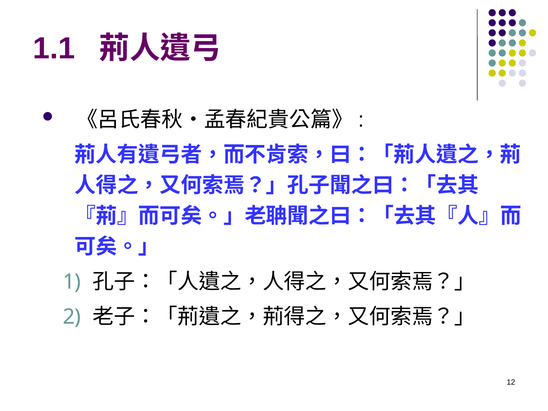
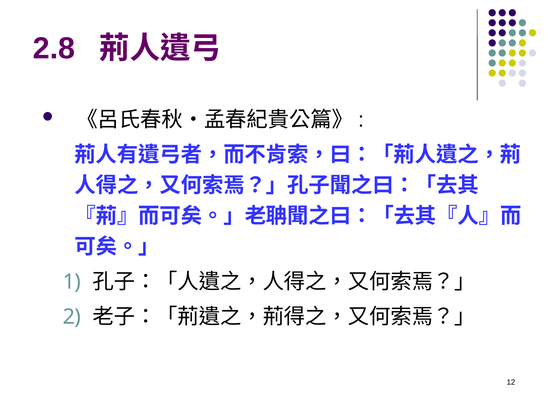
1.1: 1.1 -> 2.8 (54, 49)
